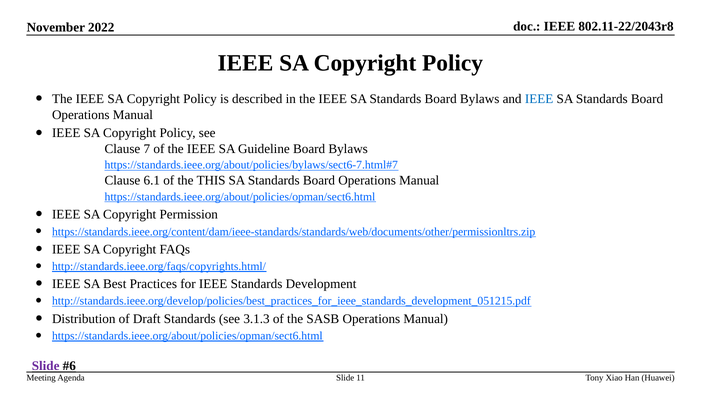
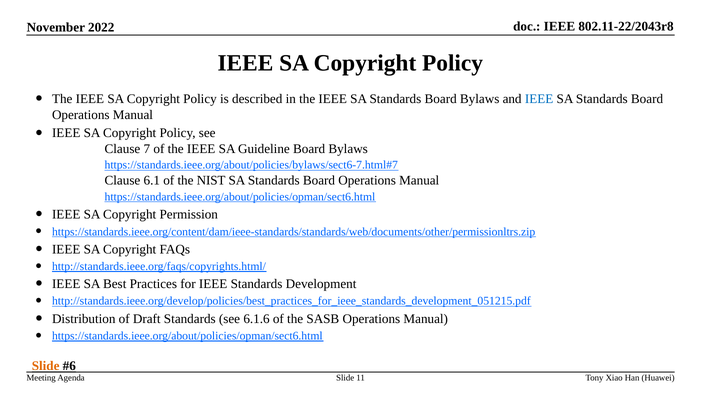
THIS: THIS -> NIST (211, 181)
3.1.3: 3.1.3 -> 6.1.6 (257, 319)
Slide colour: purple -> orange (46, 366)
